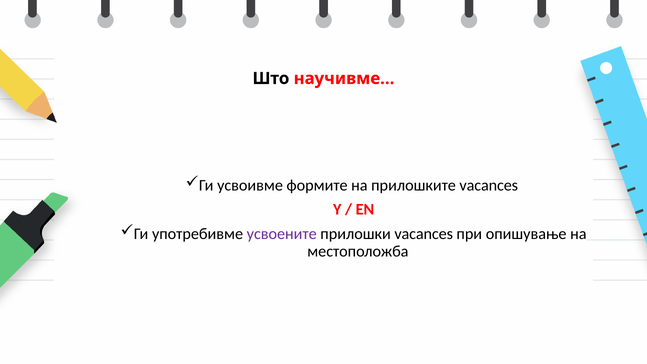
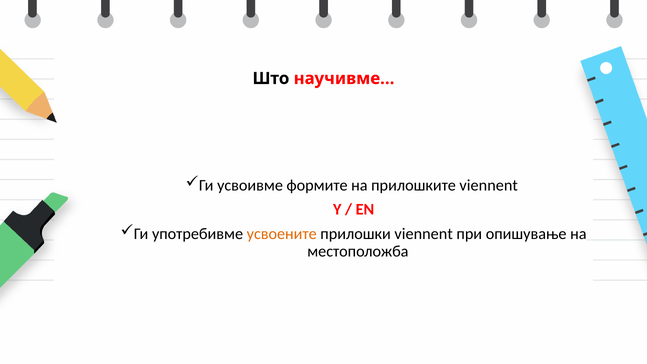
прилошките vacances: vacances -> viennent (489, 185)
усвоените colour: purple -> orange (282, 234)
прилошки vacances: vacances -> viennent (424, 234)
